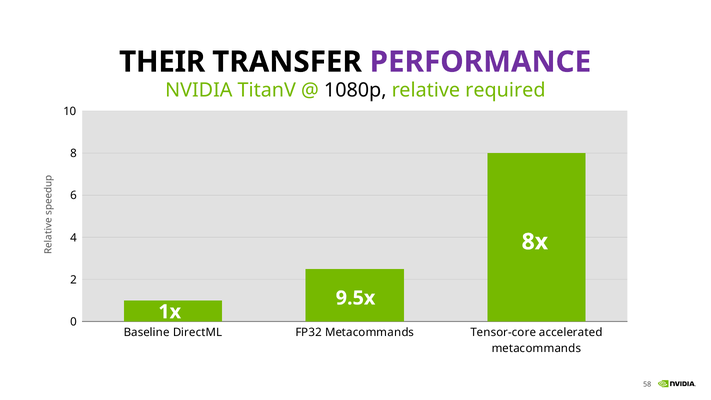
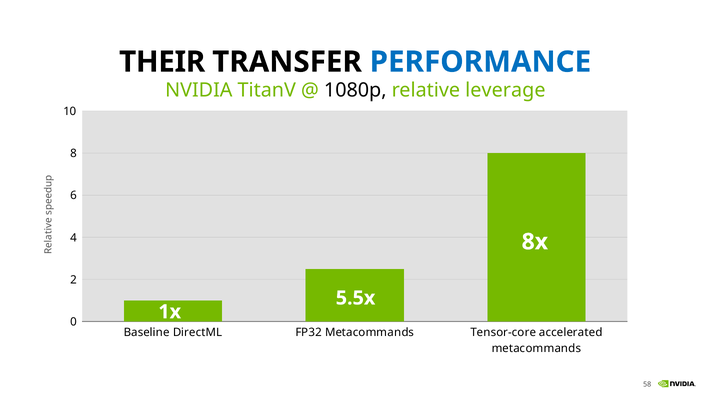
PERFORMANCE colour: purple -> blue (480, 62)
required: required -> leverage (505, 90)
9.5x: 9.5x -> 5.5x (356, 298)
